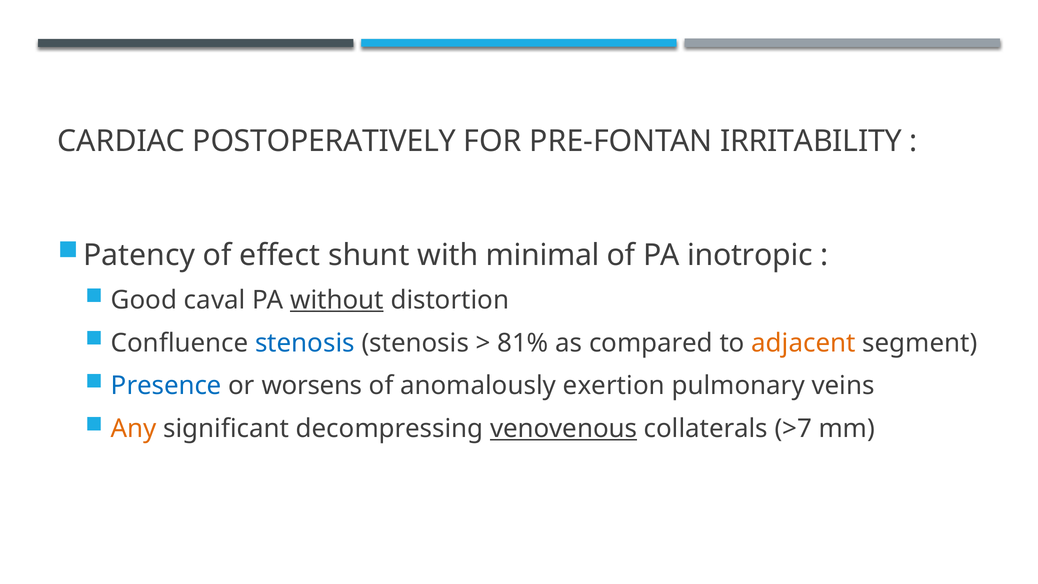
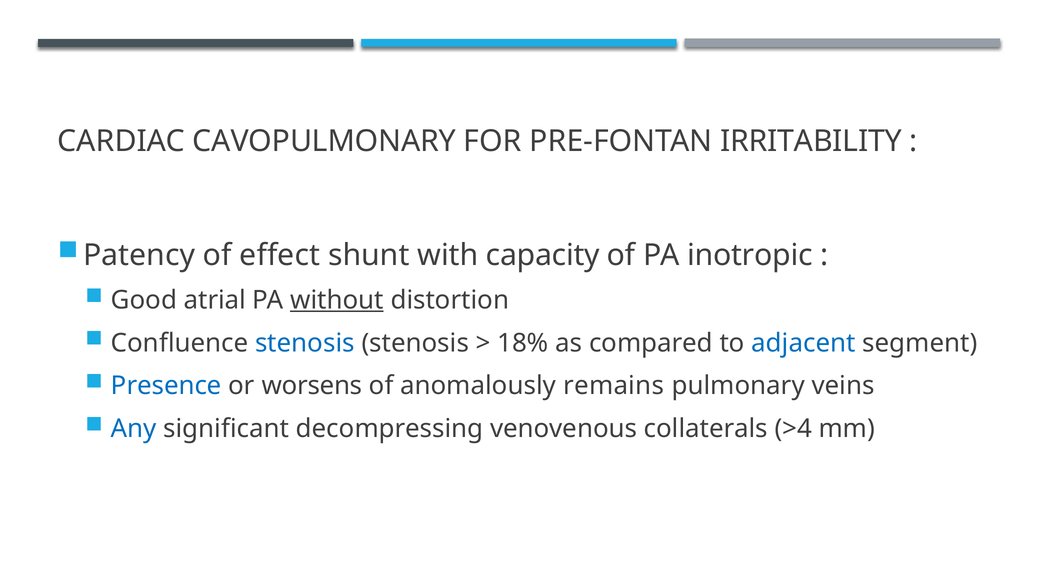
POSTOPERATIVELY: POSTOPERATIVELY -> CAVOPULMONARY (324, 141)
minimal: minimal -> capacity (543, 255)
caval: caval -> atrial (215, 300)
81%: 81% -> 18% (523, 343)
adjacent colour: orange -> blue (803, 343)
exertion: exertion -> remains (614, 386)
Any colour: orange -> blue (134, 429)
venovenous underline: present -> none (564, 429)
>7: >7 -> >4 (793, 429)
